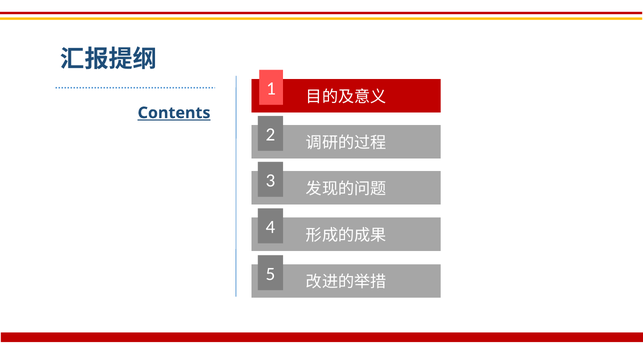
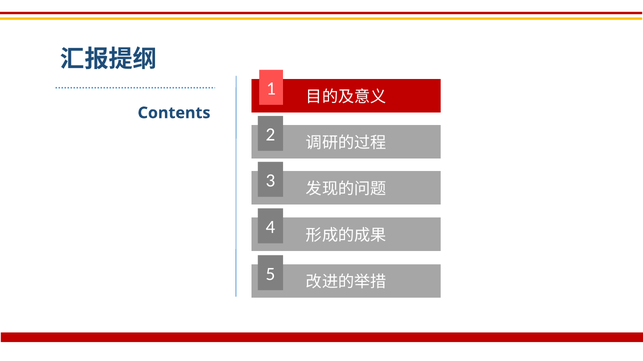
Contents underline: present -> none (174, 113)
